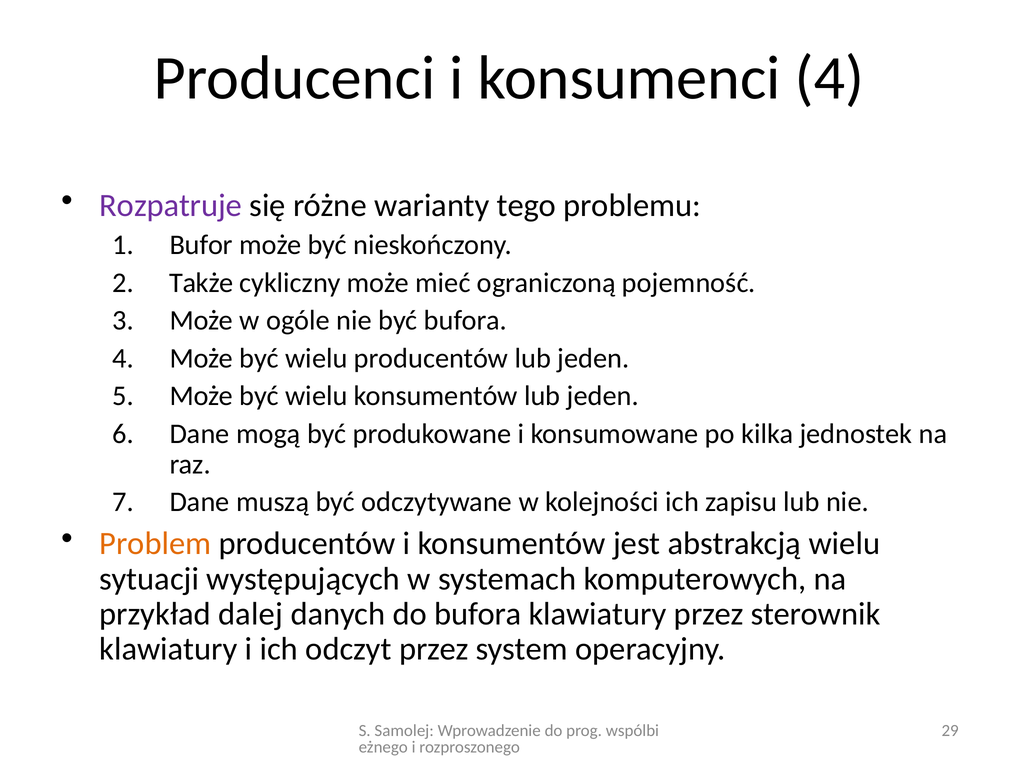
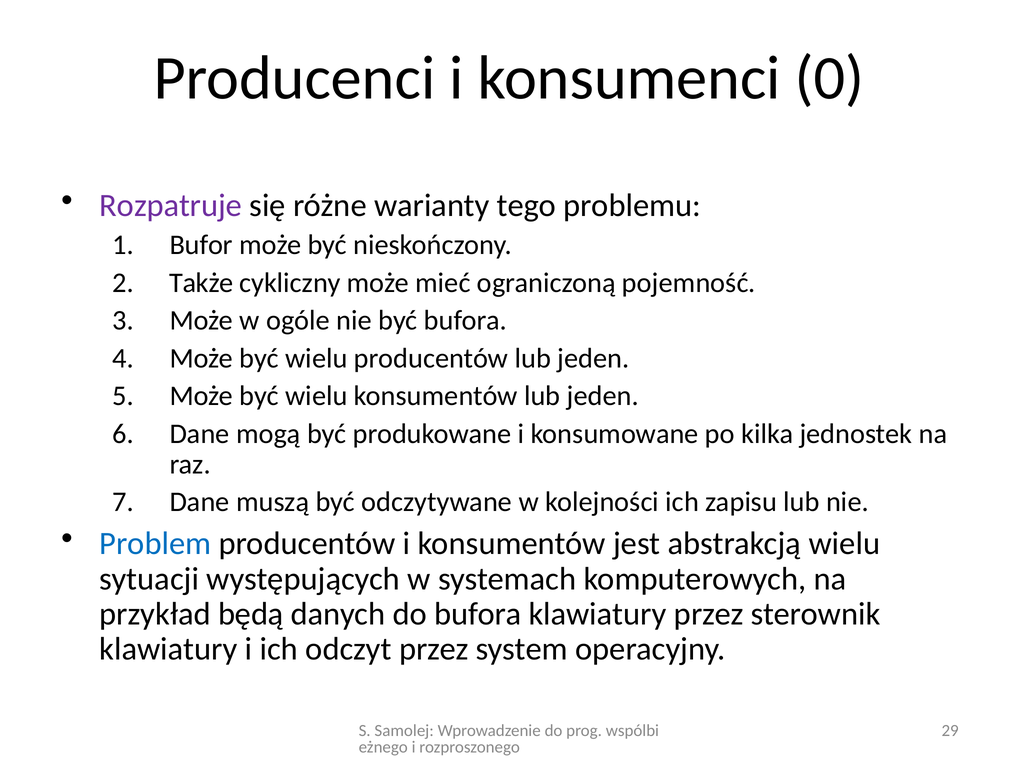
konsumenci 4: 4 -> 0 (829, 78)
Problem colour: orange -> blue (155, 544)
dalej: dalej -> będą (251, 614)
